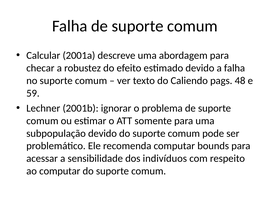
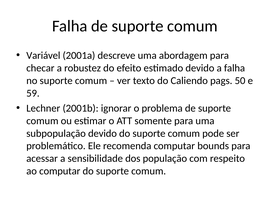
Calcular: Calcular -> Variável (43, 56)
48: 48 -> 50 (240, 81)
indivíduos: indivíduos -> população (165, 159)
